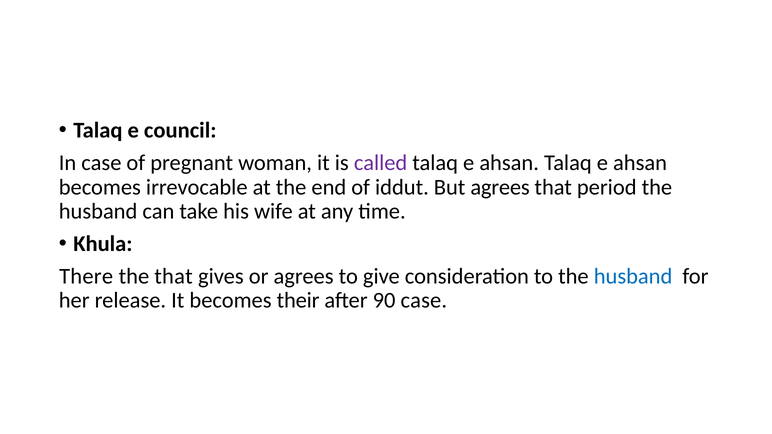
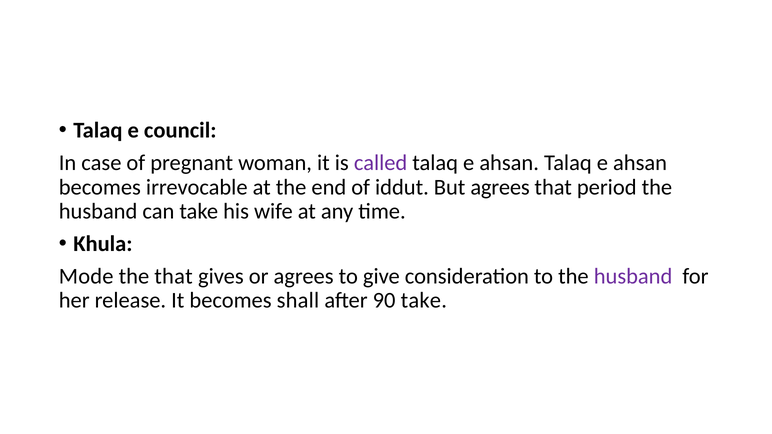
There: There -> Mode (86, 276)
husband colour: blue -> purple (633, 276)
their: their -> shall (298, 301)
90 case: case -> take (424, 301)
